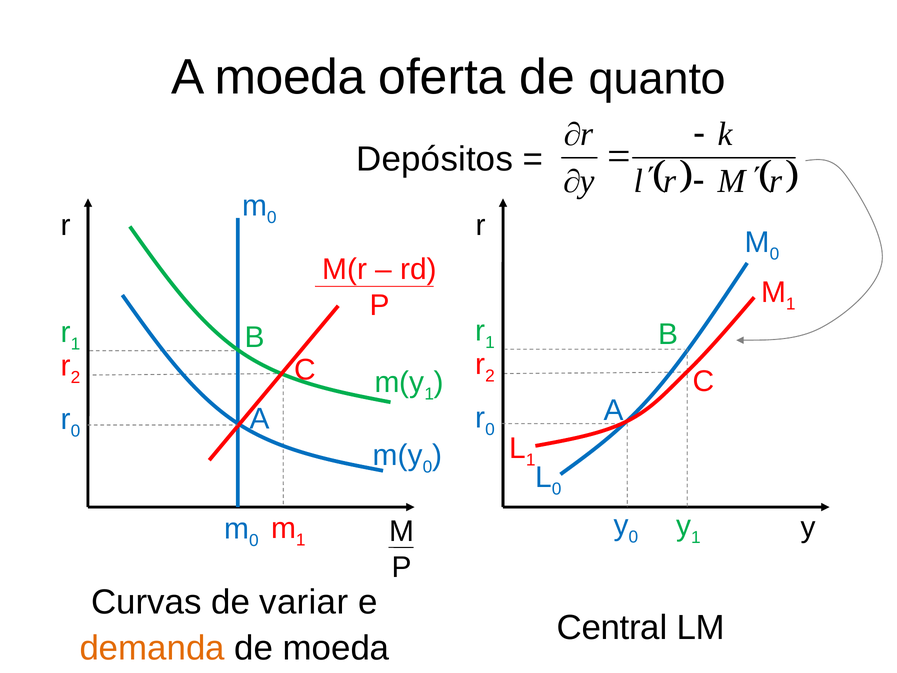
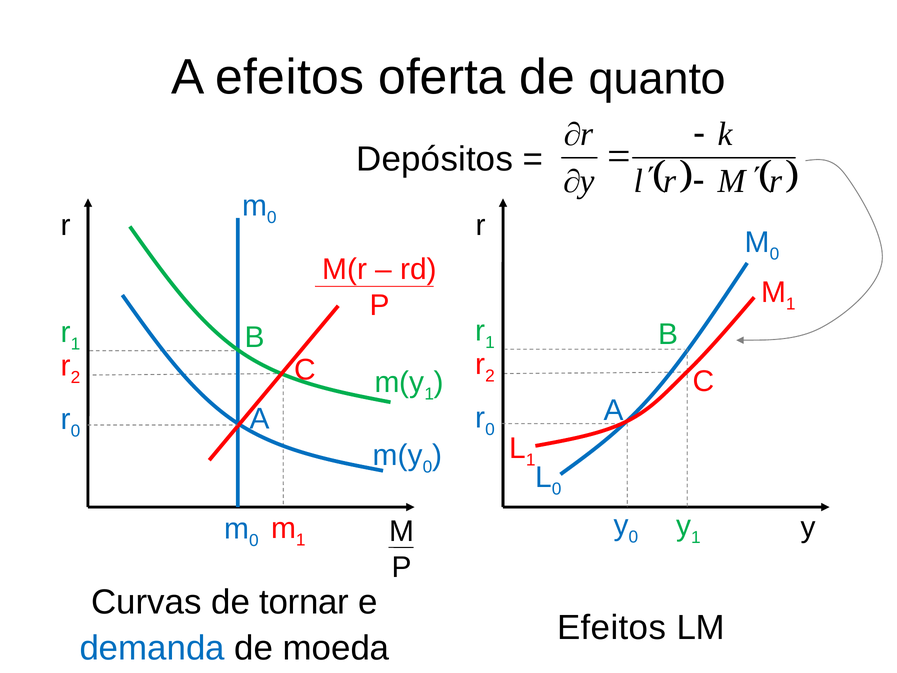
A moeda: moeda -> efeitos (290, 77)
variar: variar -> tornar (304, 602)
Central: Central -> Efeitos (612, 627)
demanda colour: orange -> blue (152, 648)
